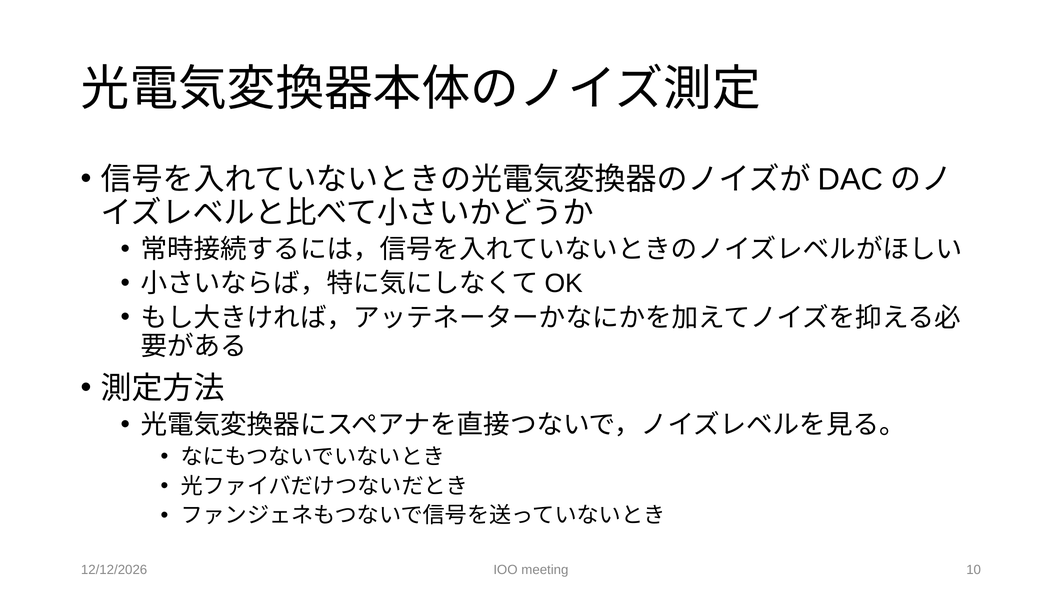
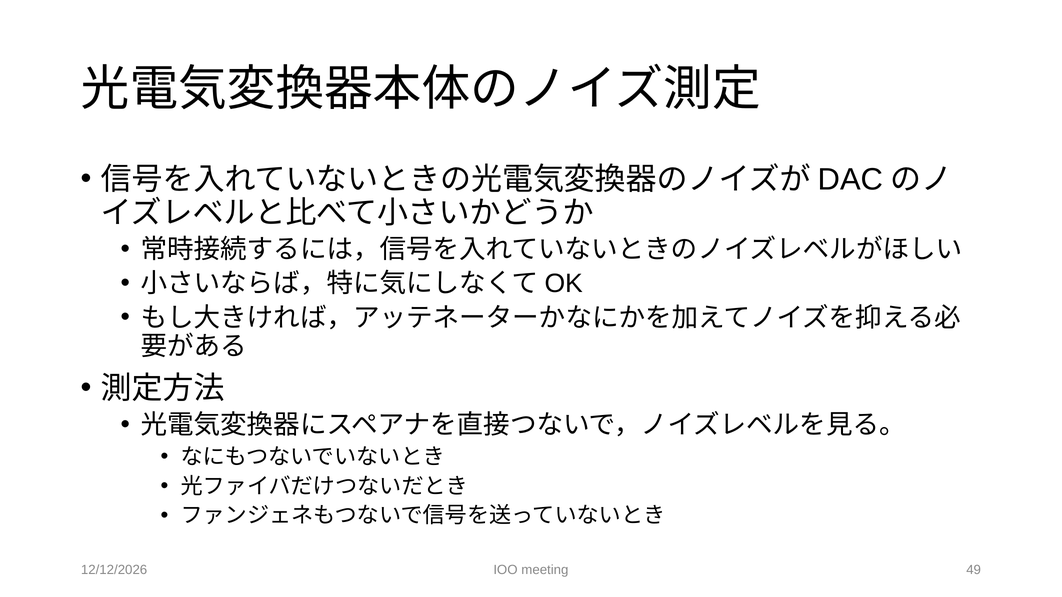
10: 10 -> 49 (974, 570)
